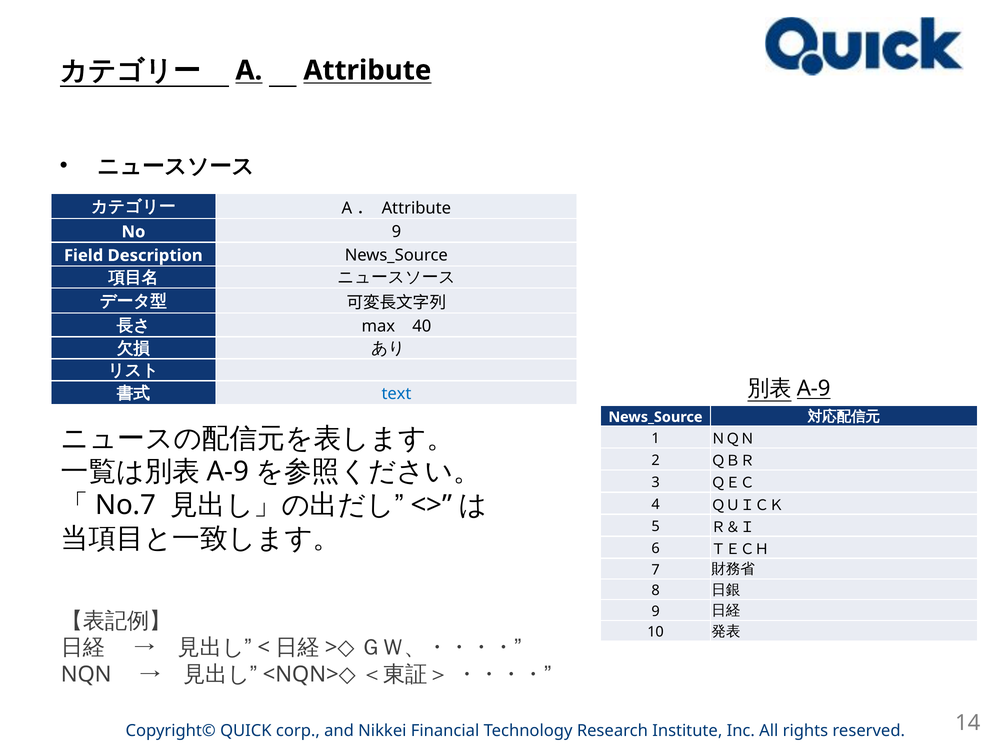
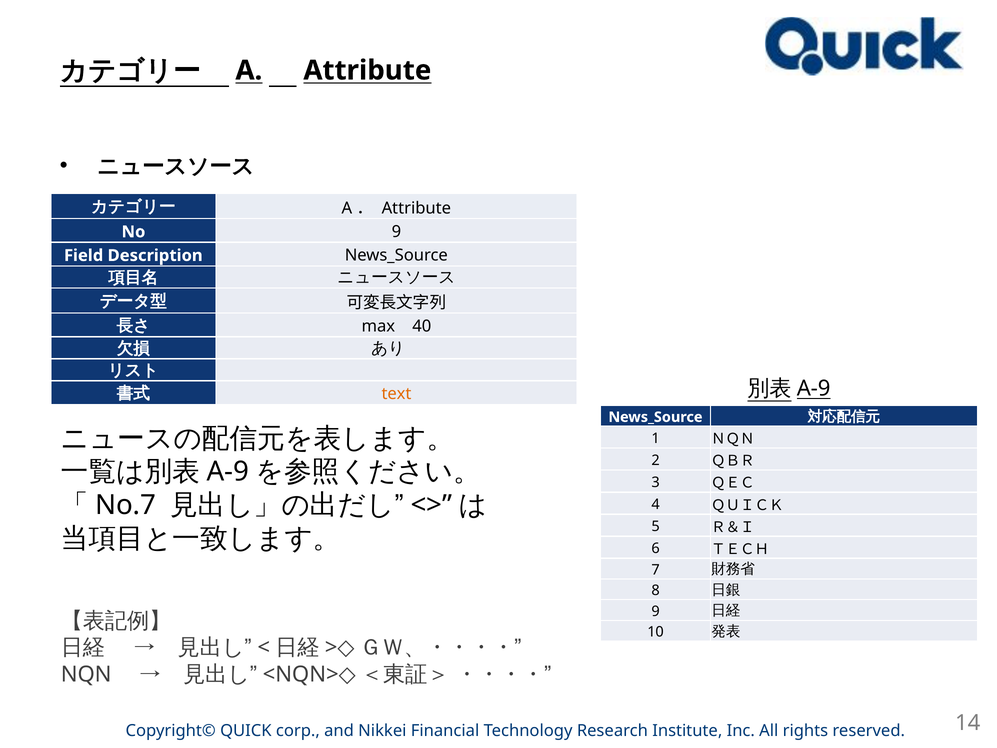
text colour: blue -> orange (396, 394)
